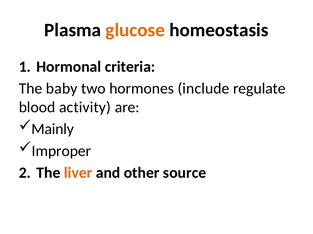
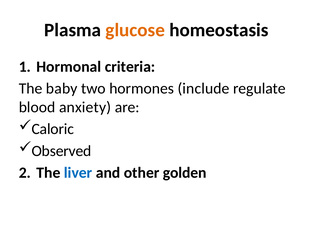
activity: activity -> anxiety (85, 108)
Mainly: Mainly -> Caloric (53, 129)
Improper: Improper -> Observed (61, 151)
liver colour: orange -> blue (78, 173)
source: source -> golden (185, 173)
